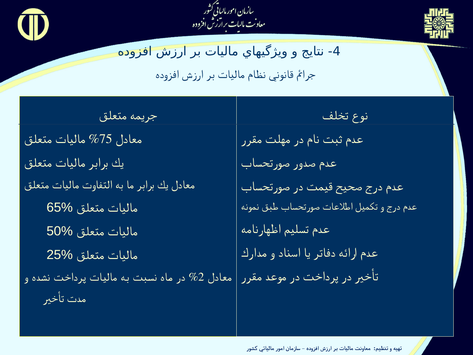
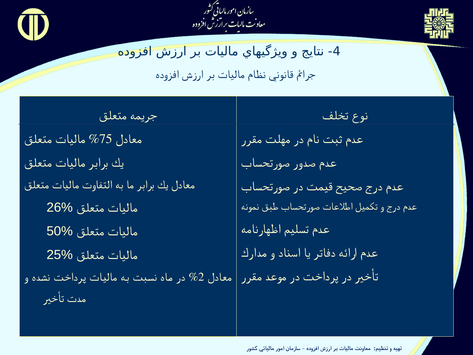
65%: 65% -> 26% (60, 207)
